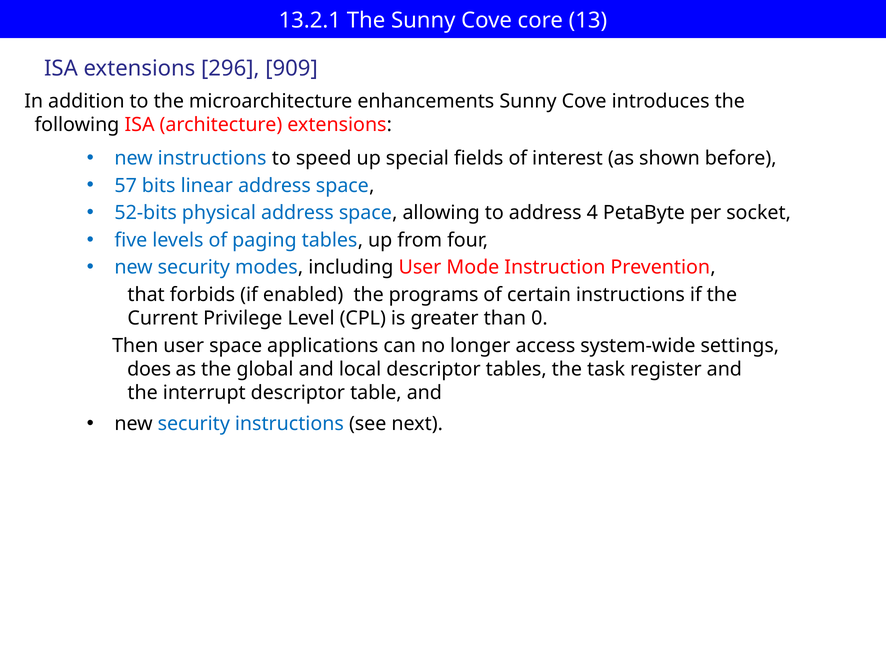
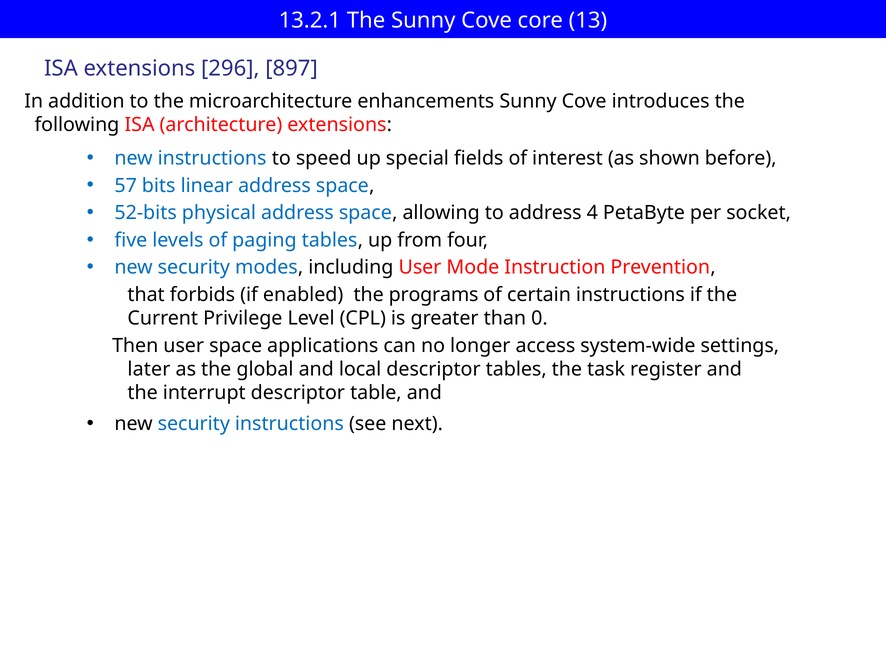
909: 909 -> 897 (292, 68)
does: does -> later (149, 370)
